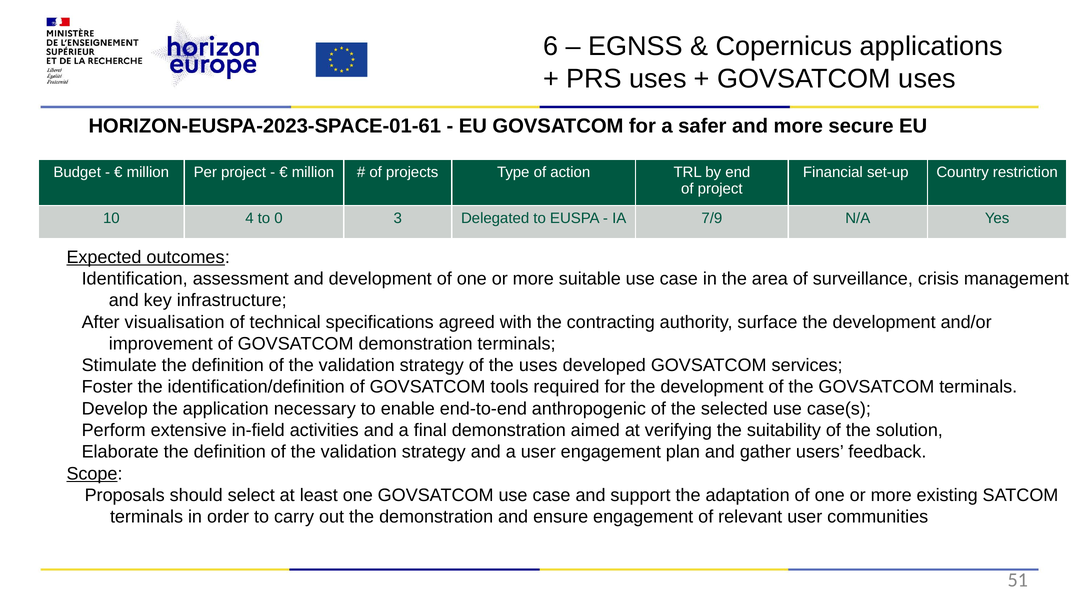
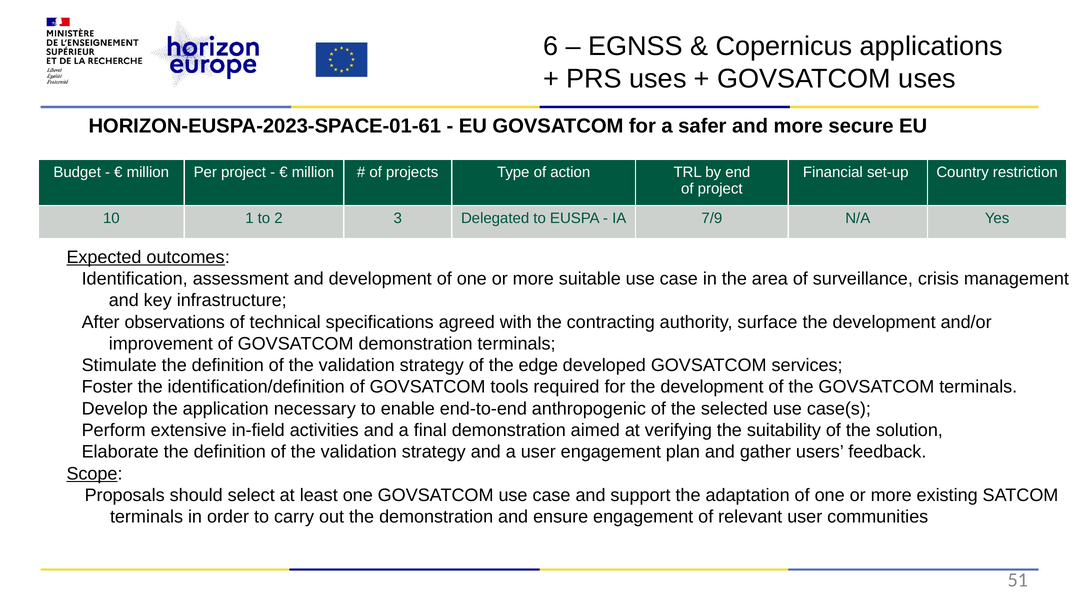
4: 4 -> 1 (249, 218)
0: 0 -> 2 (279, 218)
visualisation: visualisation -> observations (175, 322)
the uses: uses -> edge (538, 365)
